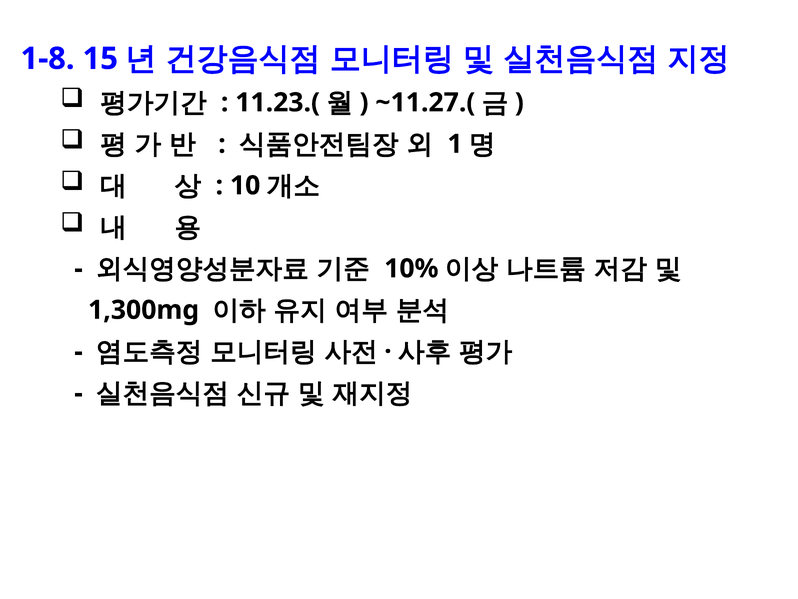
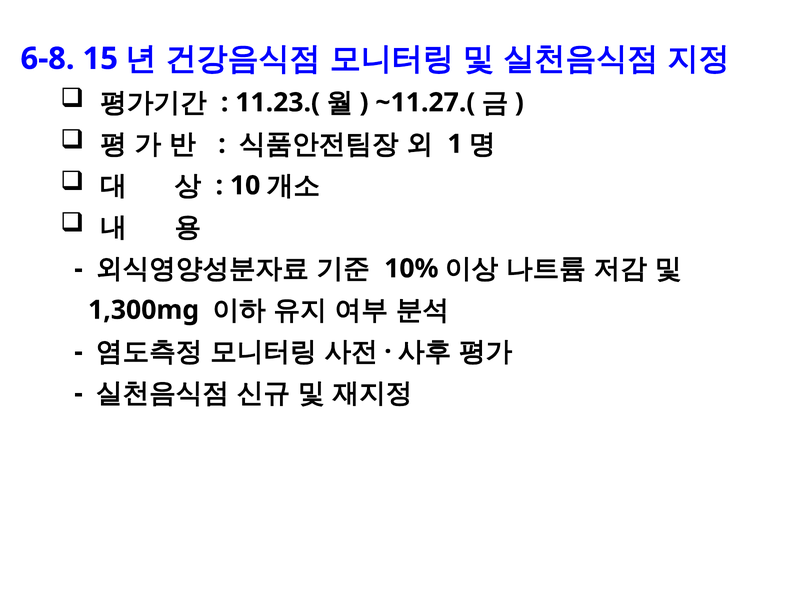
1-8: 1-8 -> 6-8 (48, 59)
